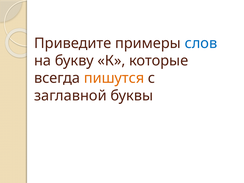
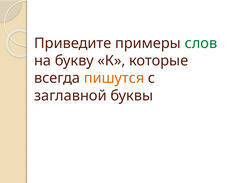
слов colour: blue -> green (201, 43)
